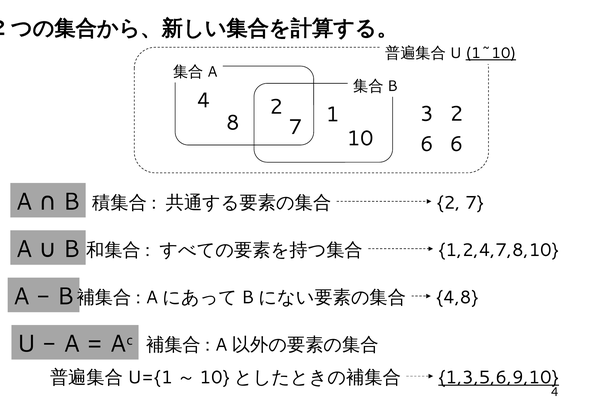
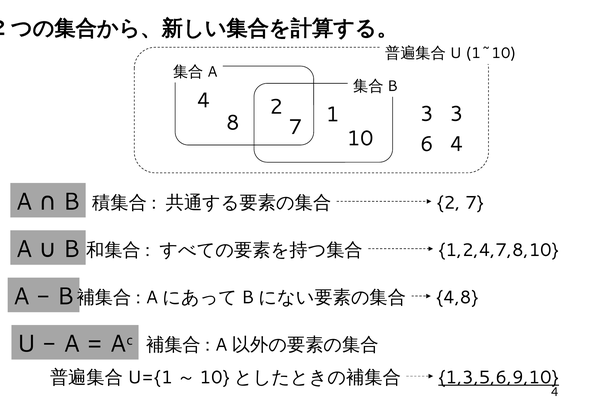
1~10 underline: present -> none (491, 53)
3 2: 2 -> 3 (457, 114)
6 6: 6 -> 4 (457, 144)
